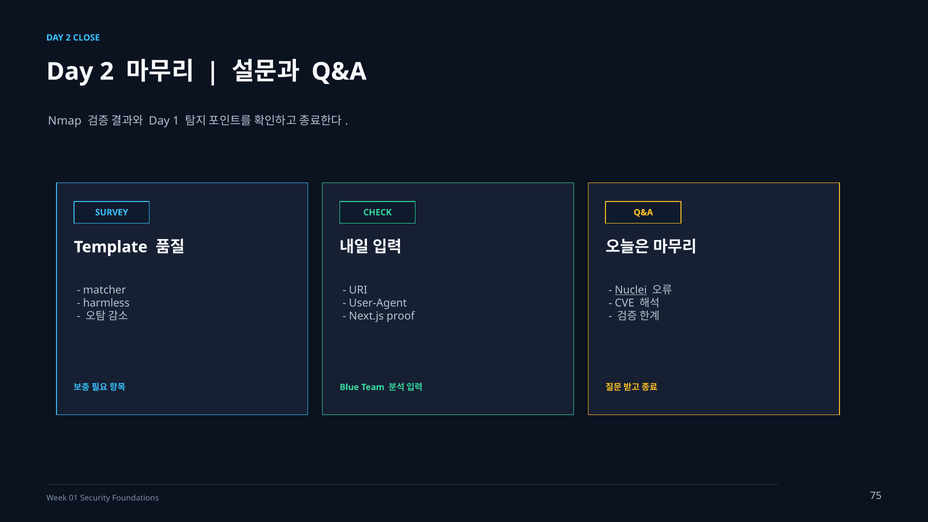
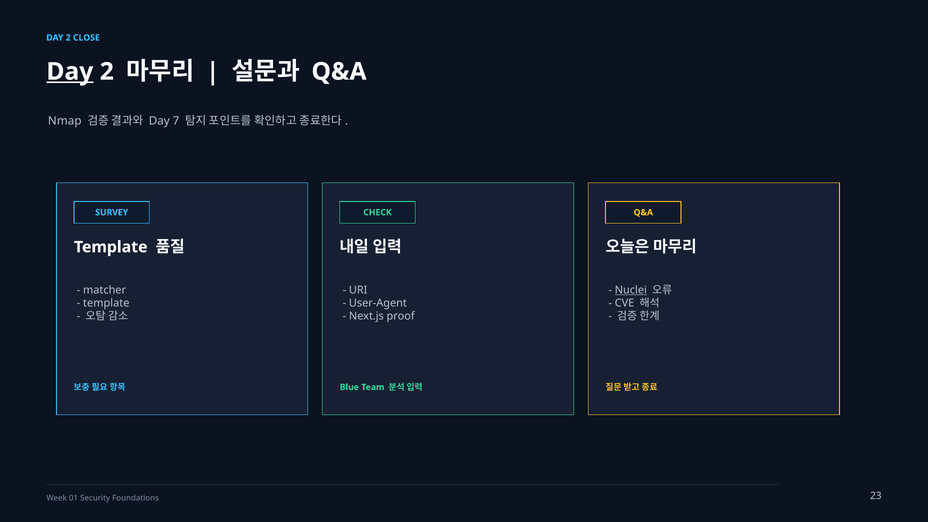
Day underline: none -> present (70, 72)
1: 1 -> 7 (176, 121)
harmless: harmless -> template (106, 303)
75: 75 -> 23 (876, 496)
